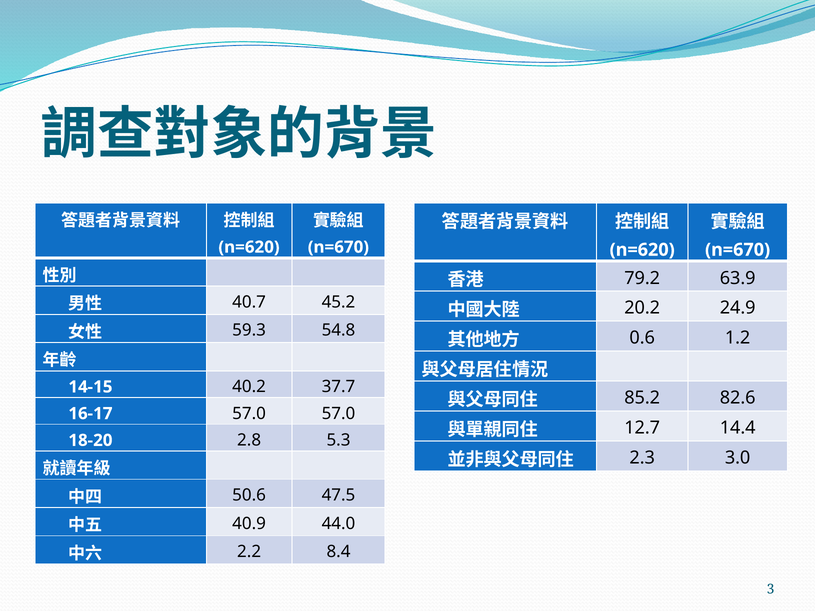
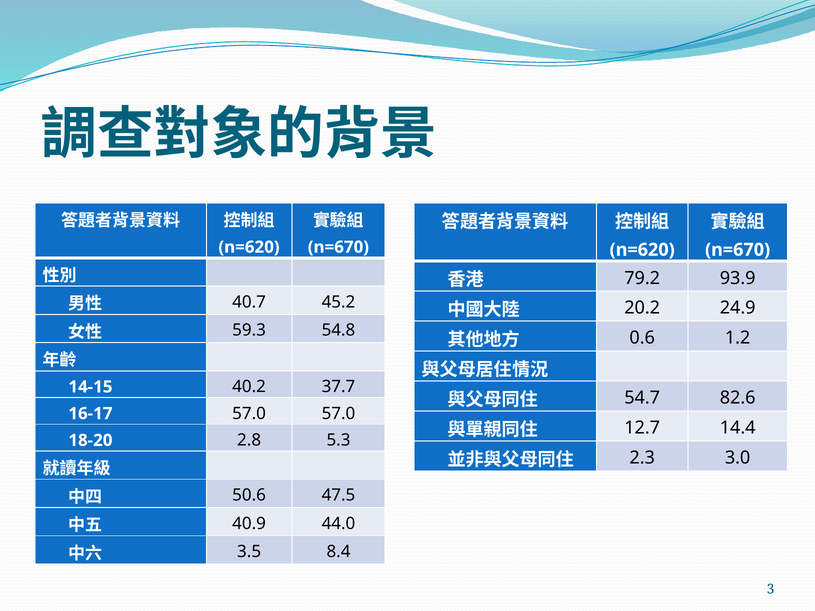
63.9: 63.9 -> 93.9 (738, 278)
85.2: 85.2 -> 54.7 (642, 398)
2.2: 2.2 -> 3.5 (249, 552)
